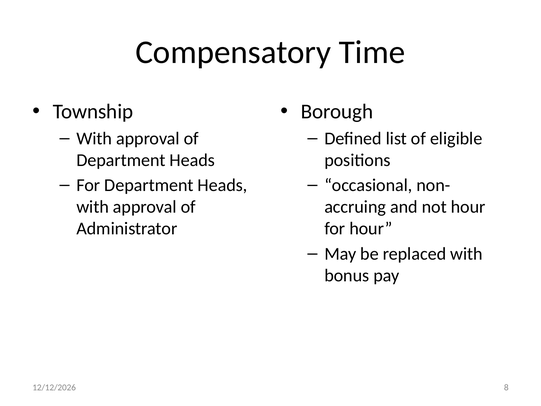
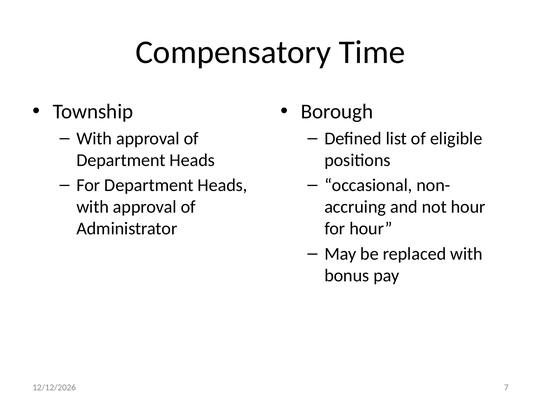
8: 8 -> 7 (506, 387)
